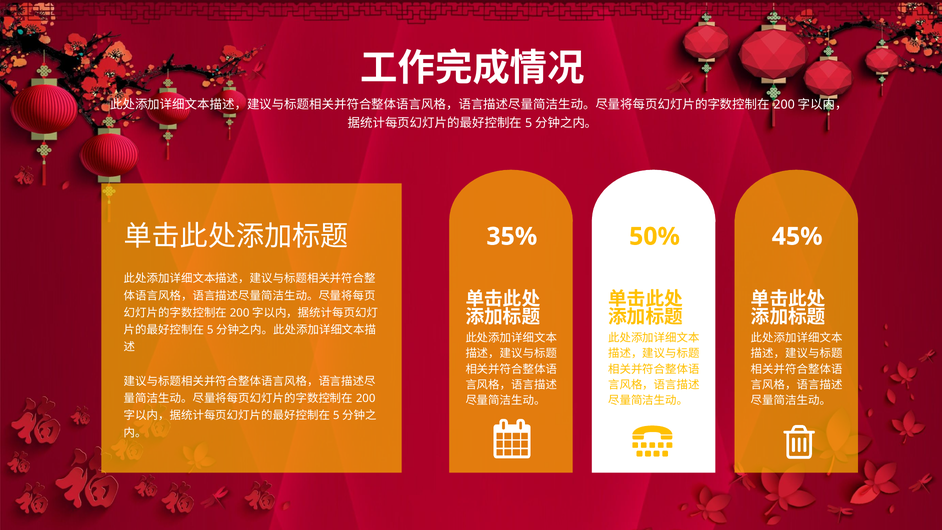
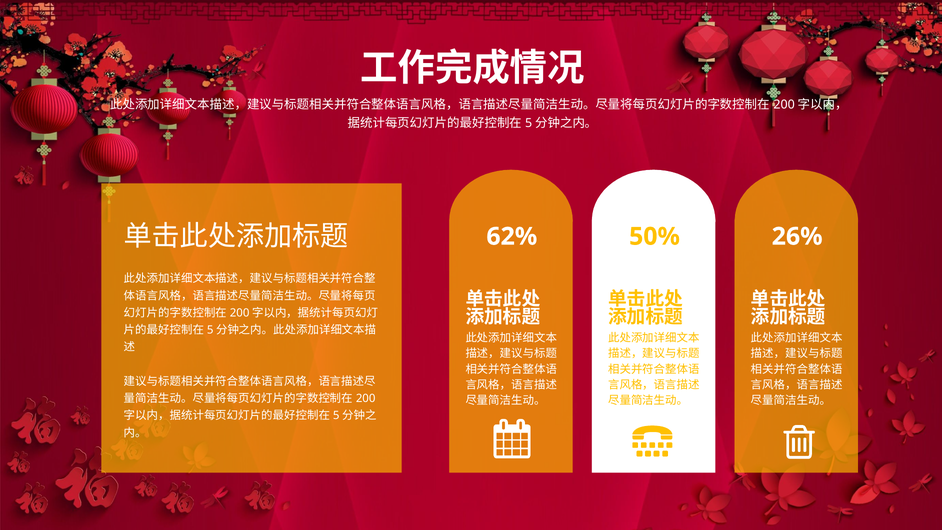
45%: 45% -> 26% (797, 236)
35%: 35% -> 62% (512, 236)
